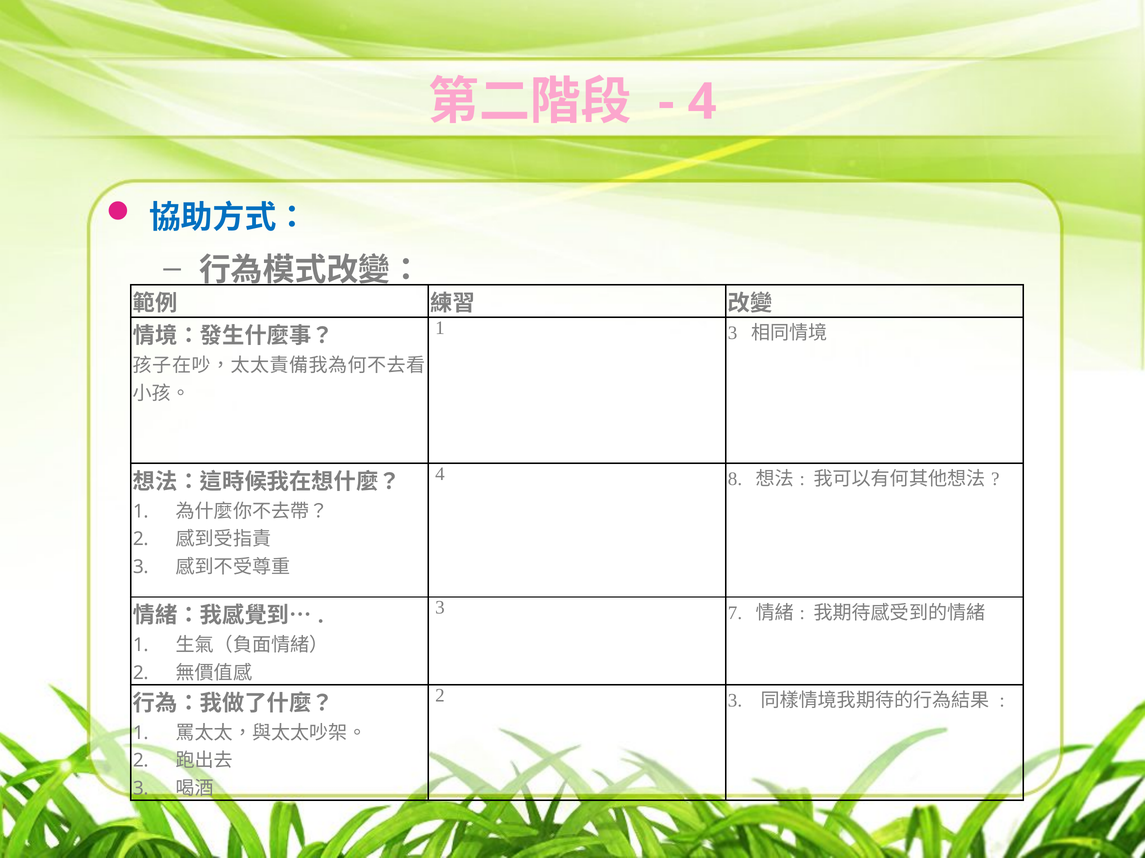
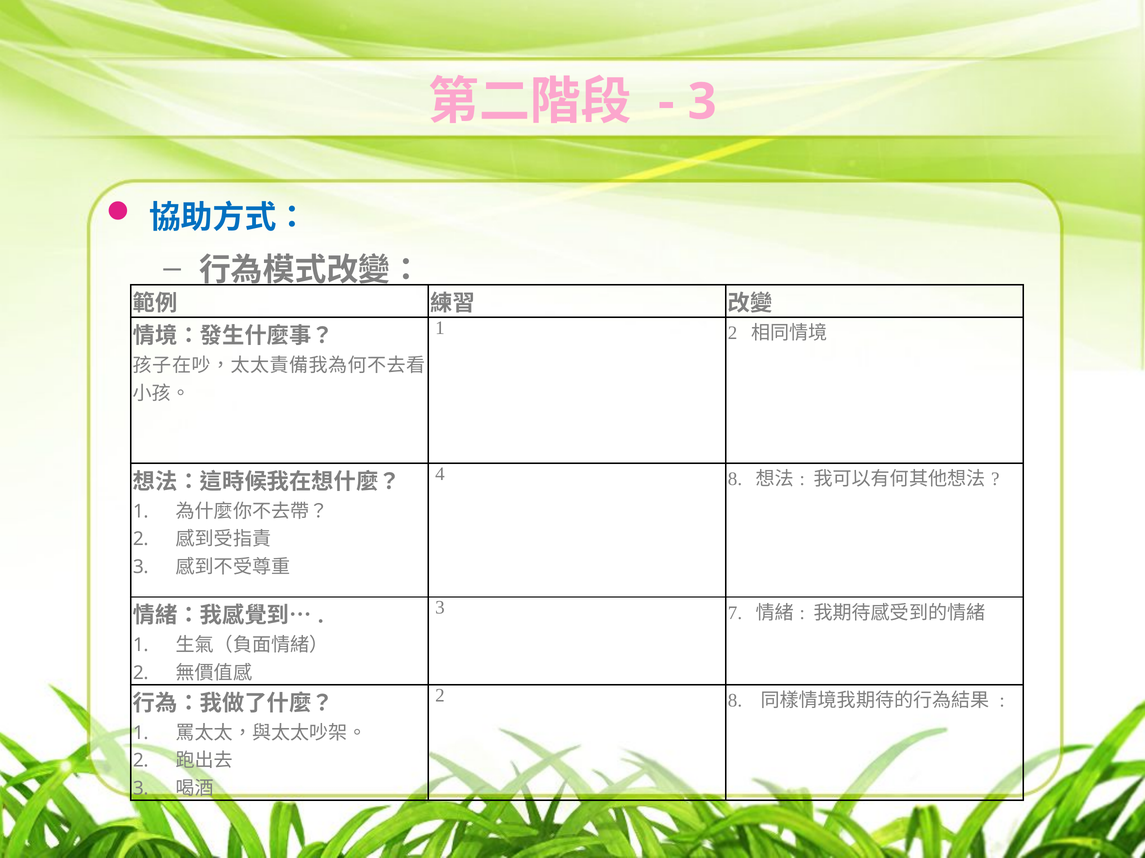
4: 4 -> 3 (702, 102)
1 3: 3 -> 2 (733, 333)
2 3: 3 -> 8 (735, 701)
